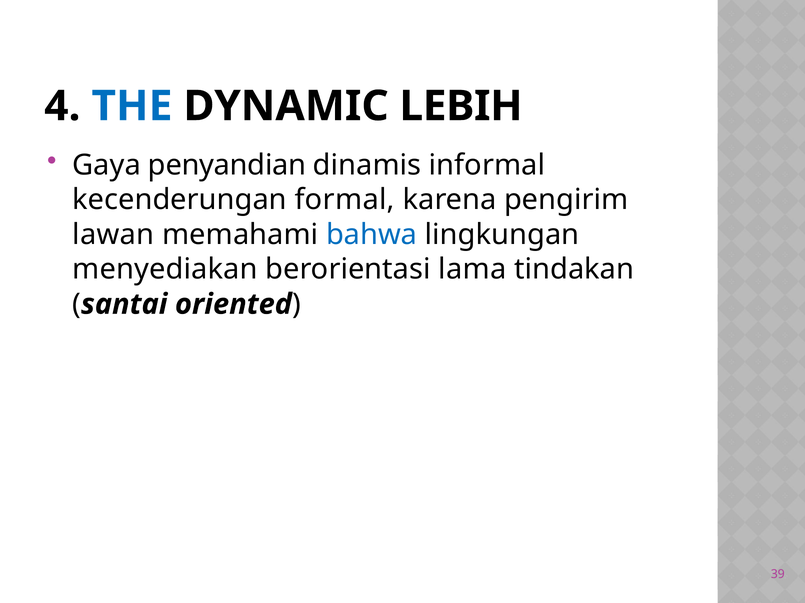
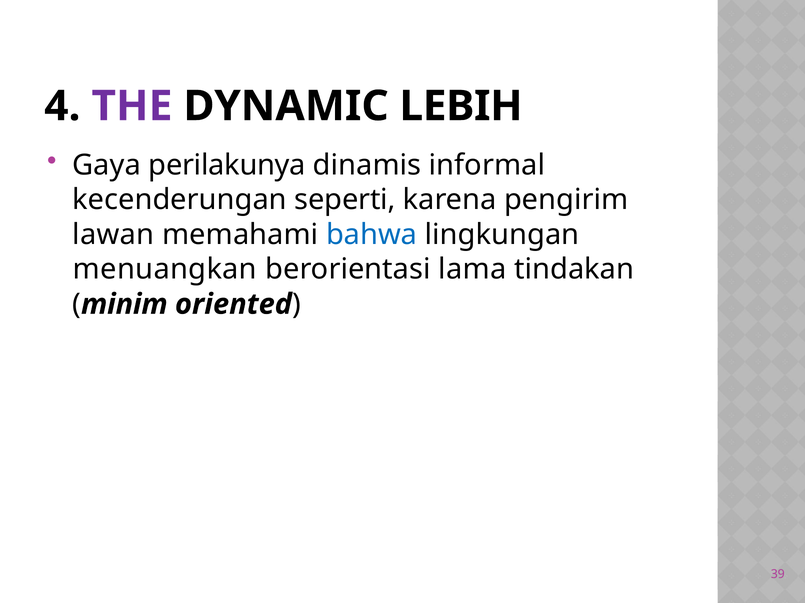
THE colour: blue -> purple (132, 106)
penyandian: penyandian -> perilakunya (227, 165)
formal: formal -> seperti (345, 200)
menyediakan: menyediakan -> menuangkan (165, 270)
santai: santai -> minim (124, 305)
